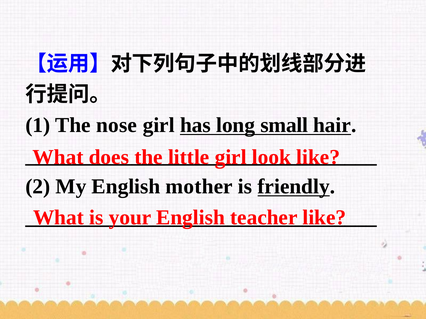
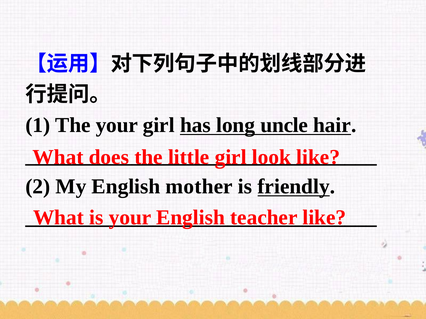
The nose: nose -> your (117, 125)
small: small -> uncle (284, 125)
